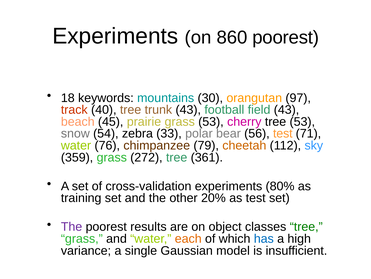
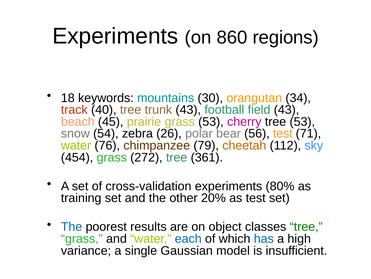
860 poorest: poorest -> regions (286, 37)
97: 97 -> 34 (298, 98)
33: 33 -> 26 (169, 133)
359: 359 -> 454 (77, 157)
The colour: purple -> blue (72, 226)
each colour: orange -> blue (188, 238)
